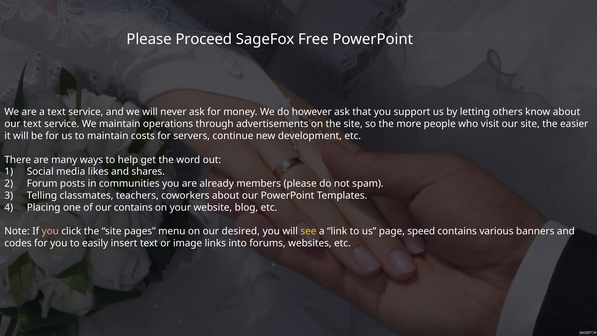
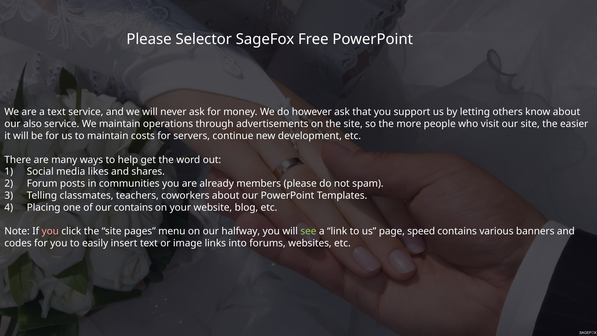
Proceed: Proceed -> Selector (204, 39)
our text: text -> also (33, 124)
desired: desired -> halfway (241, 231)
see colour: yellow -> light green (308, 231)
